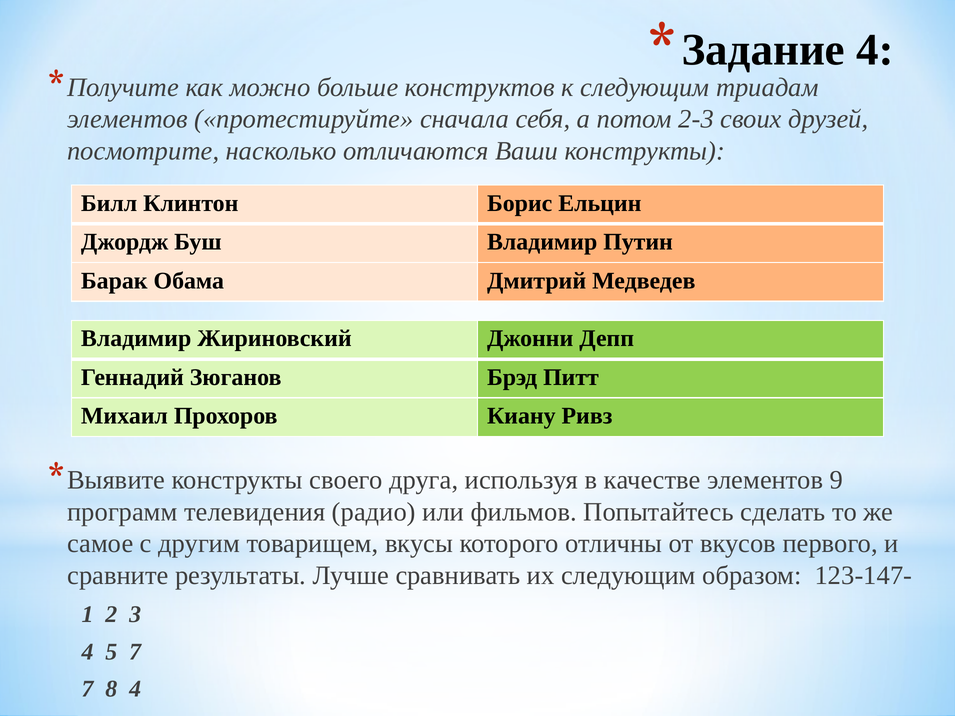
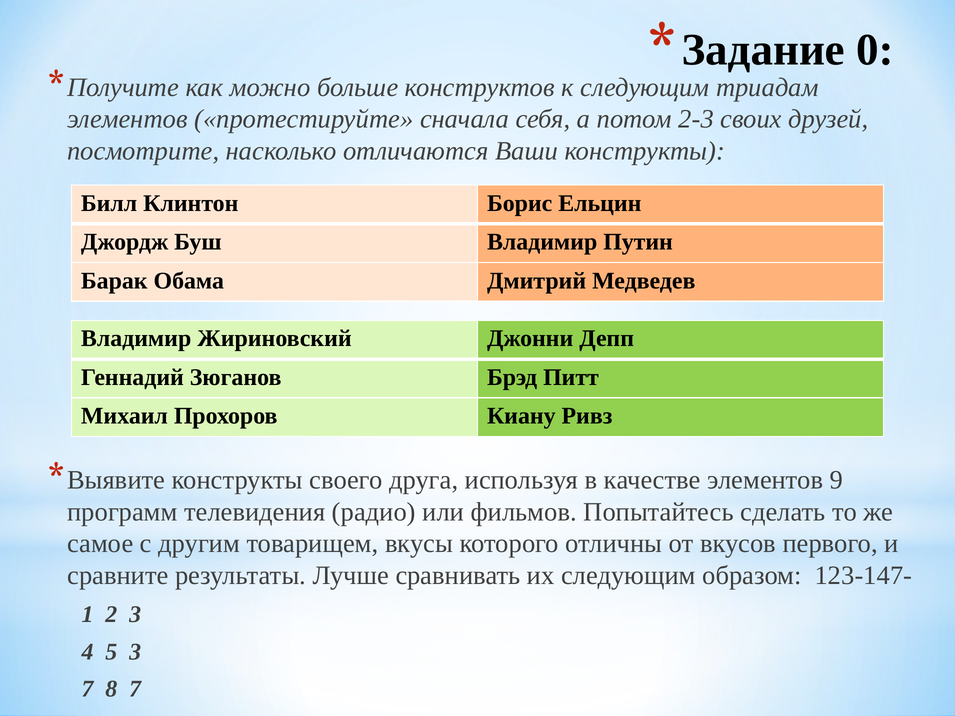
4: 4 -> 0 (875, 50)
5 7: 7 -> 3 (135, 652)
8 4: 4 -> 7 (135, 689)
